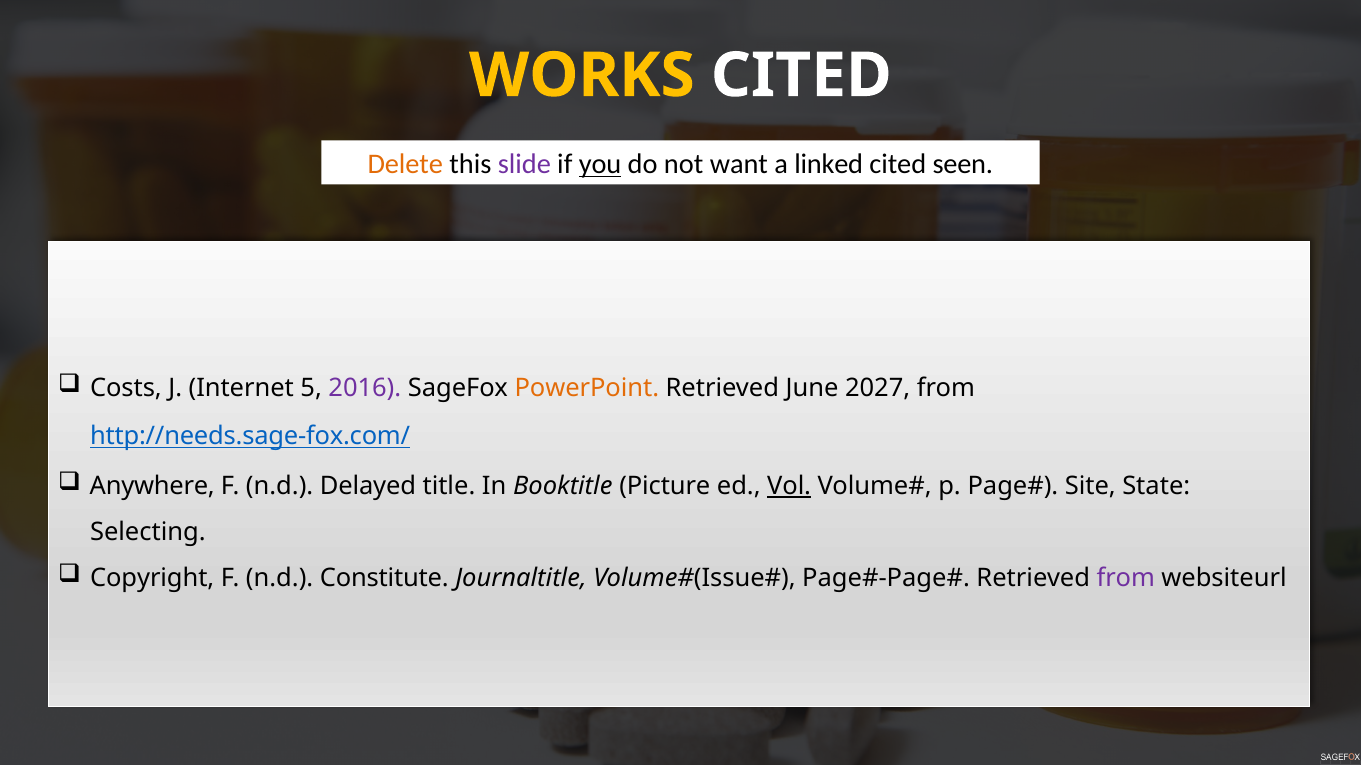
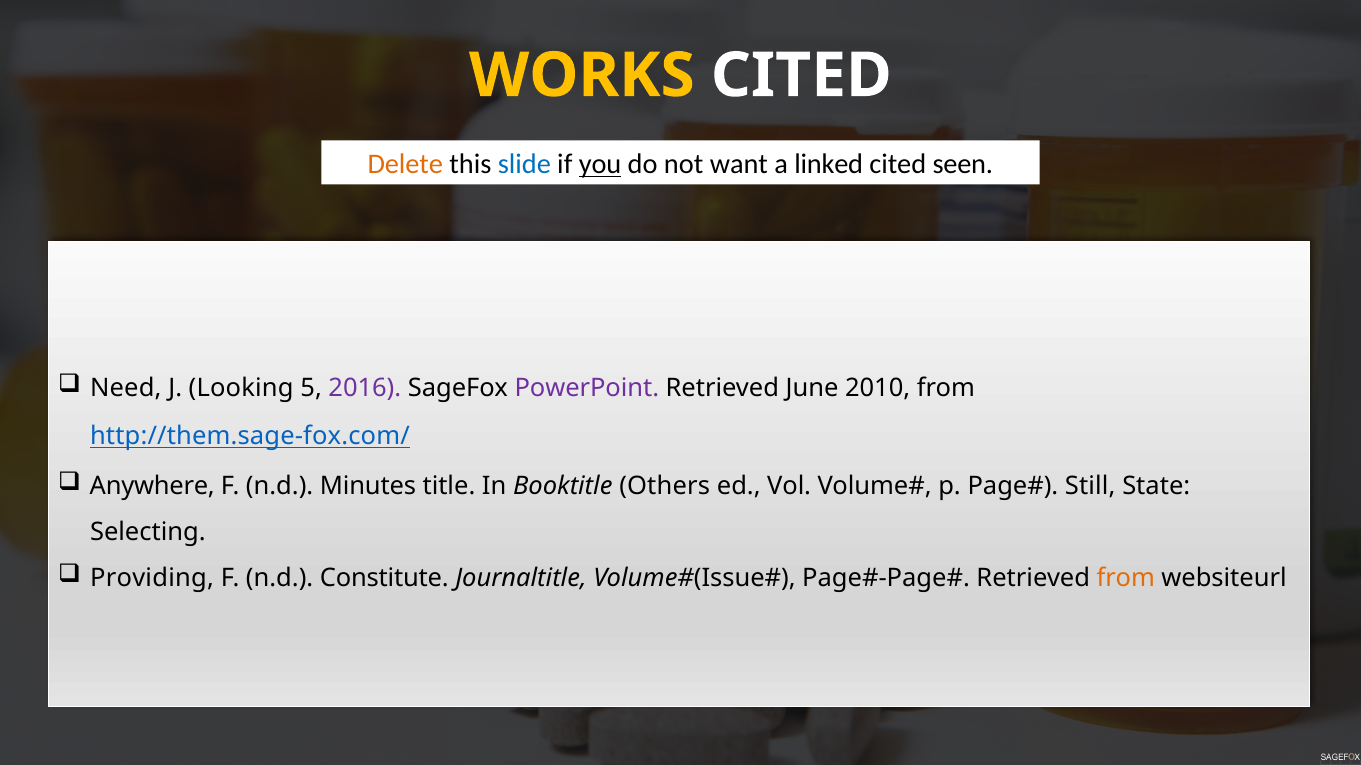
slide colour: purple -> blue (524, 165)
Costs: Costs -> Need (126, 388)
Internet: Internet -> Looking (241, 388)
PowerPoint colour: orange -> purple (587, 388)
2027: 2027 -> 2010 (878, 388)
http://needs.sage-fox.com/: http://needs.sage-fox.com/ -> http://them.sage-fox.com/ (250, 436)
Delayed: Delayed -> Minutes (368, 486)
Picture: Picture -> Others (665, 486)
Vol underline: present -> none (789, 486)
Site: Site -> Still (1090, 486)
Copyright: Copyright -> Providing (152, 578)
from colour: purple -> orange (1126, 578)
